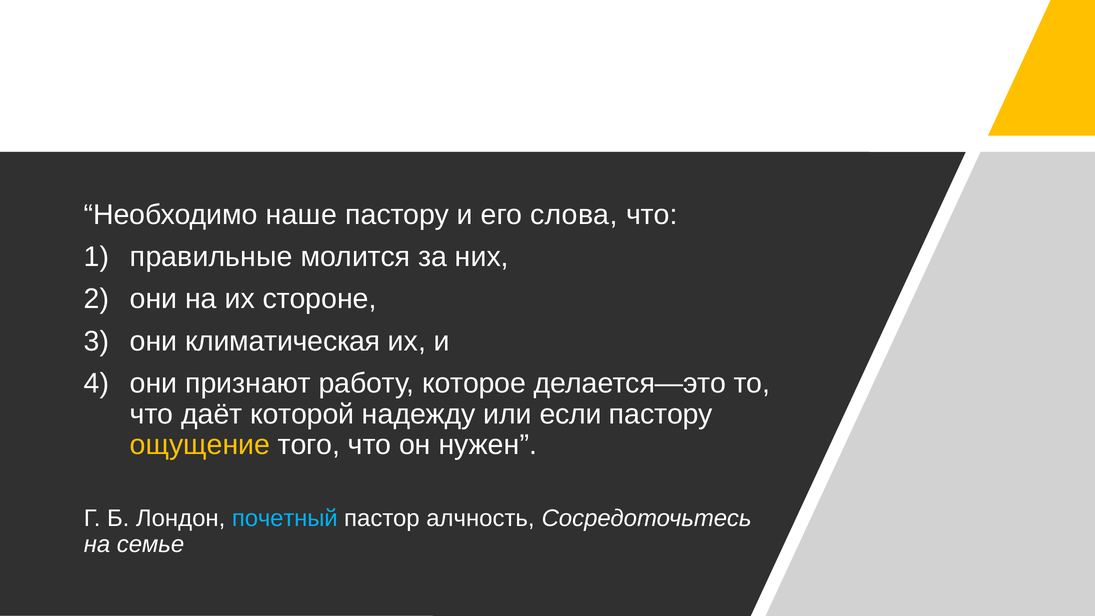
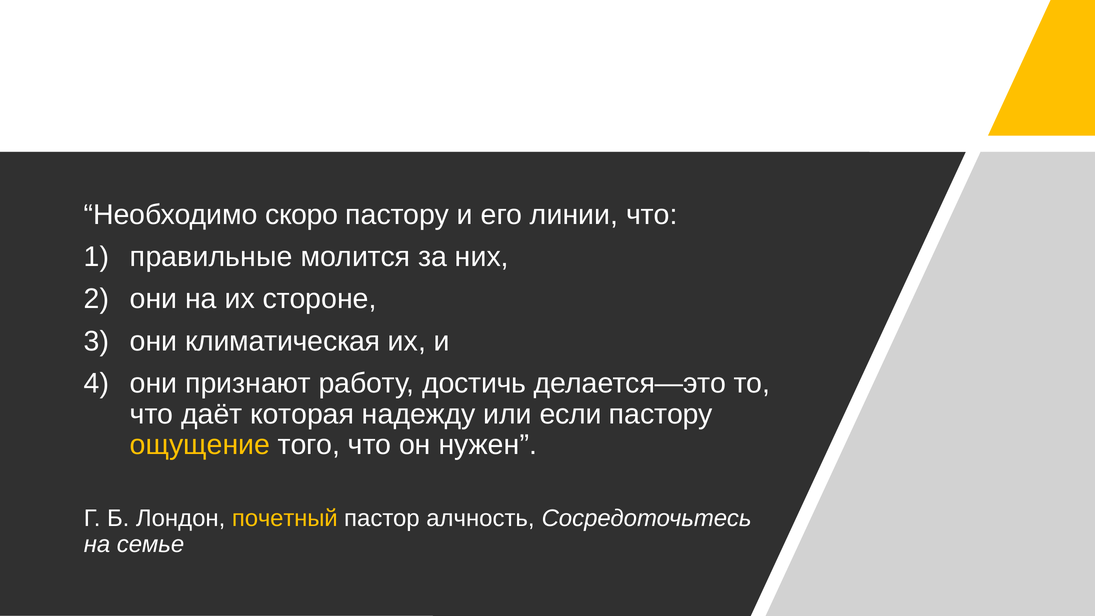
наше: наше -> скоро (302, 215)
слова: слова -> линии (574, 215)
которое: которое -> достичь (474, 383)
которой: которой -> которая (302, 414)
почетный colour: light blue -> yellow (285, 518)
